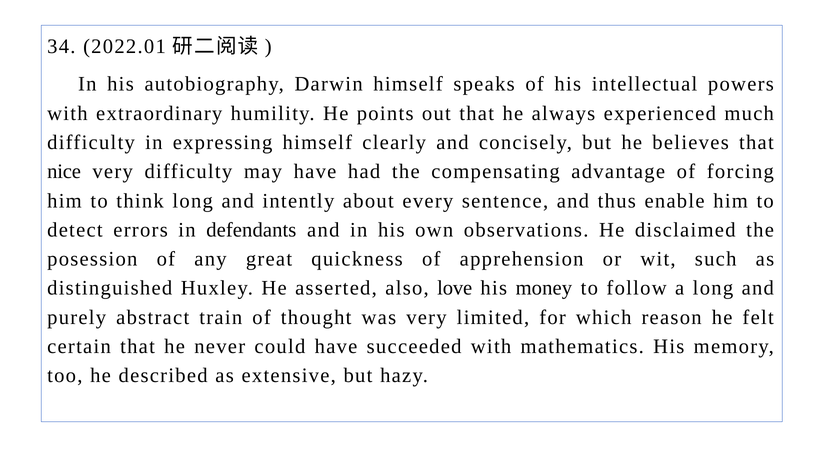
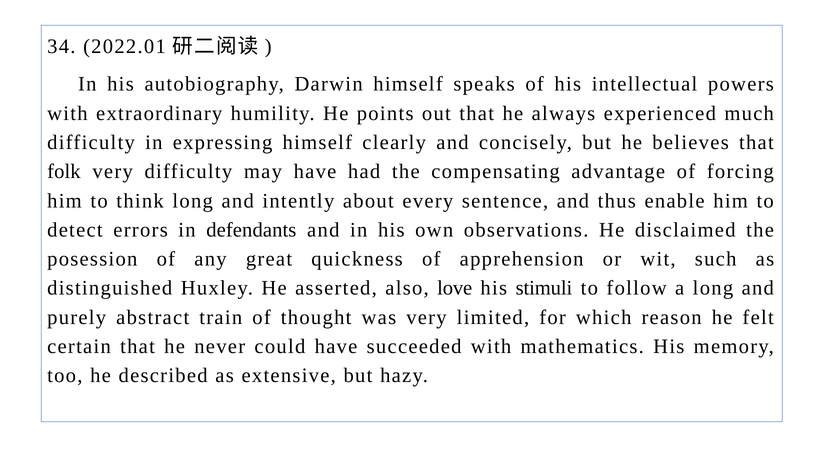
nice: nice -> folk (64, 172)
money: money -> stimuli (544, 288)
